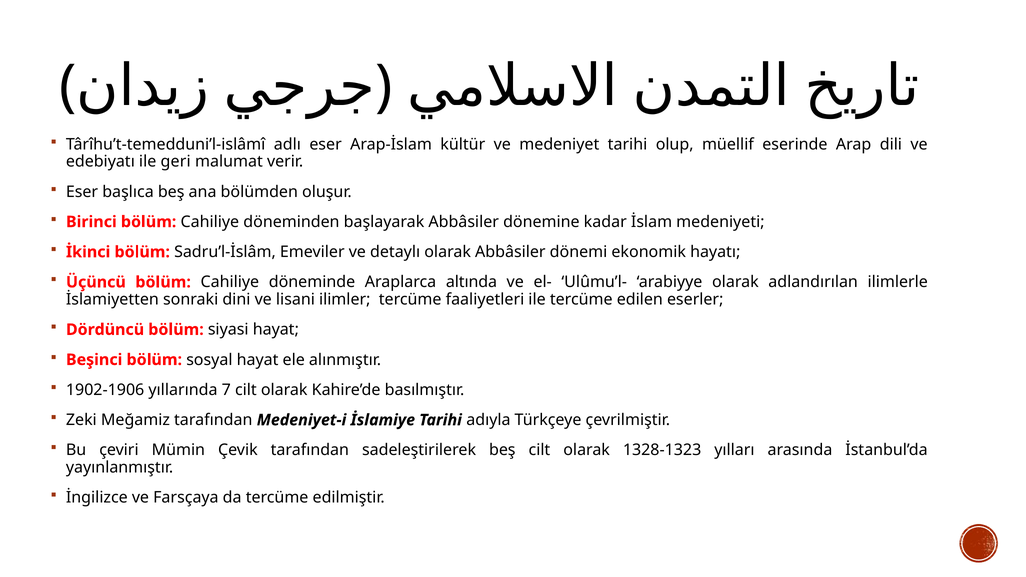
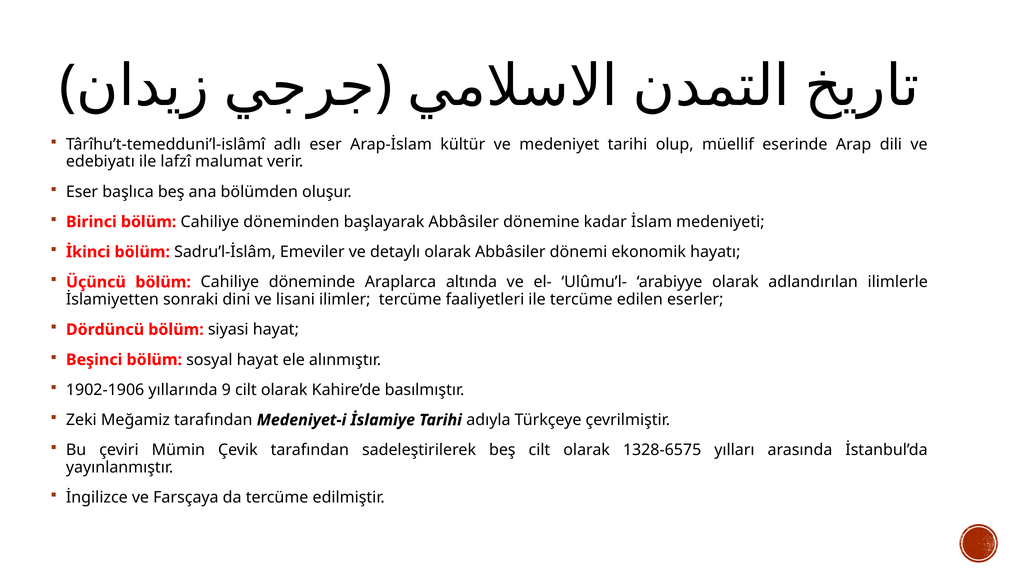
geri: geri -> lafzî (176, 162)
7: 7 -> 9 (226, 390)
1328-1323: 1328-1323 -> 1328-6575 (662, 450)
